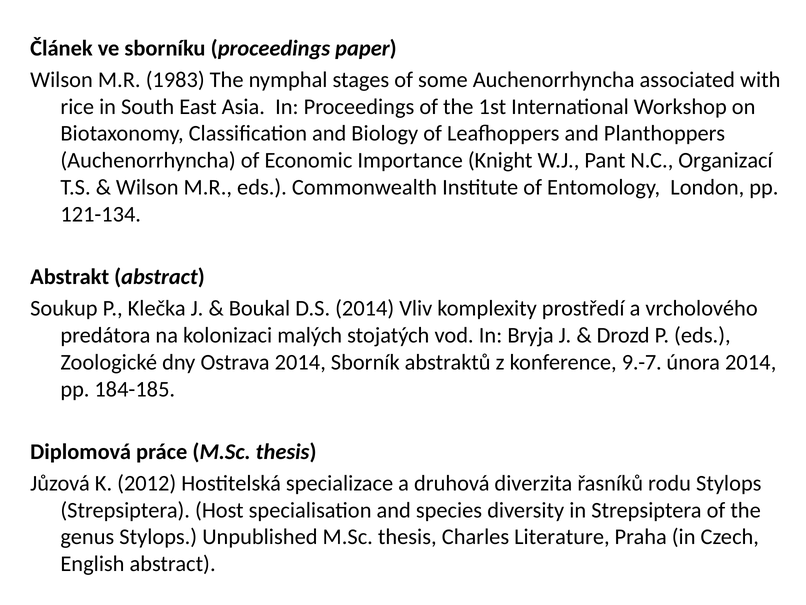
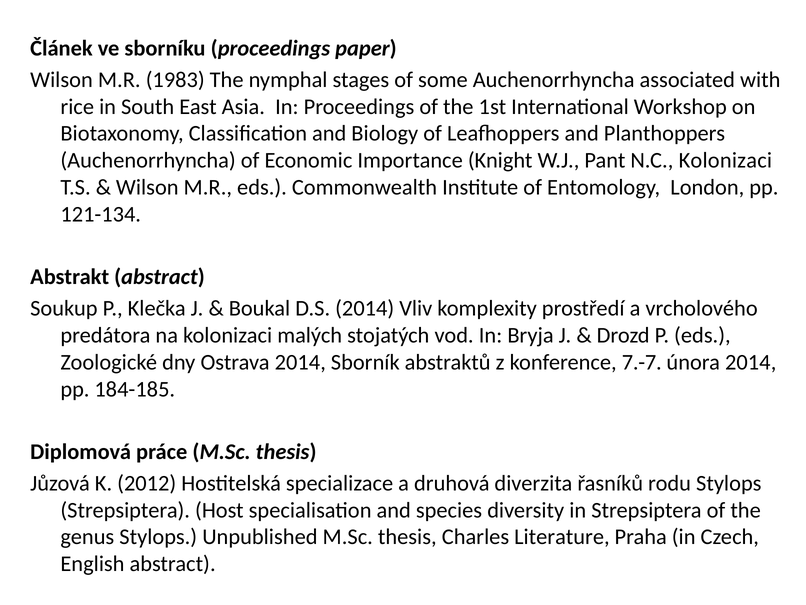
N.C Organizací: Organizací -> Kolonizaci (725, 160)
9.-7: 9.-7 -> 7.-7 (642, 362)
